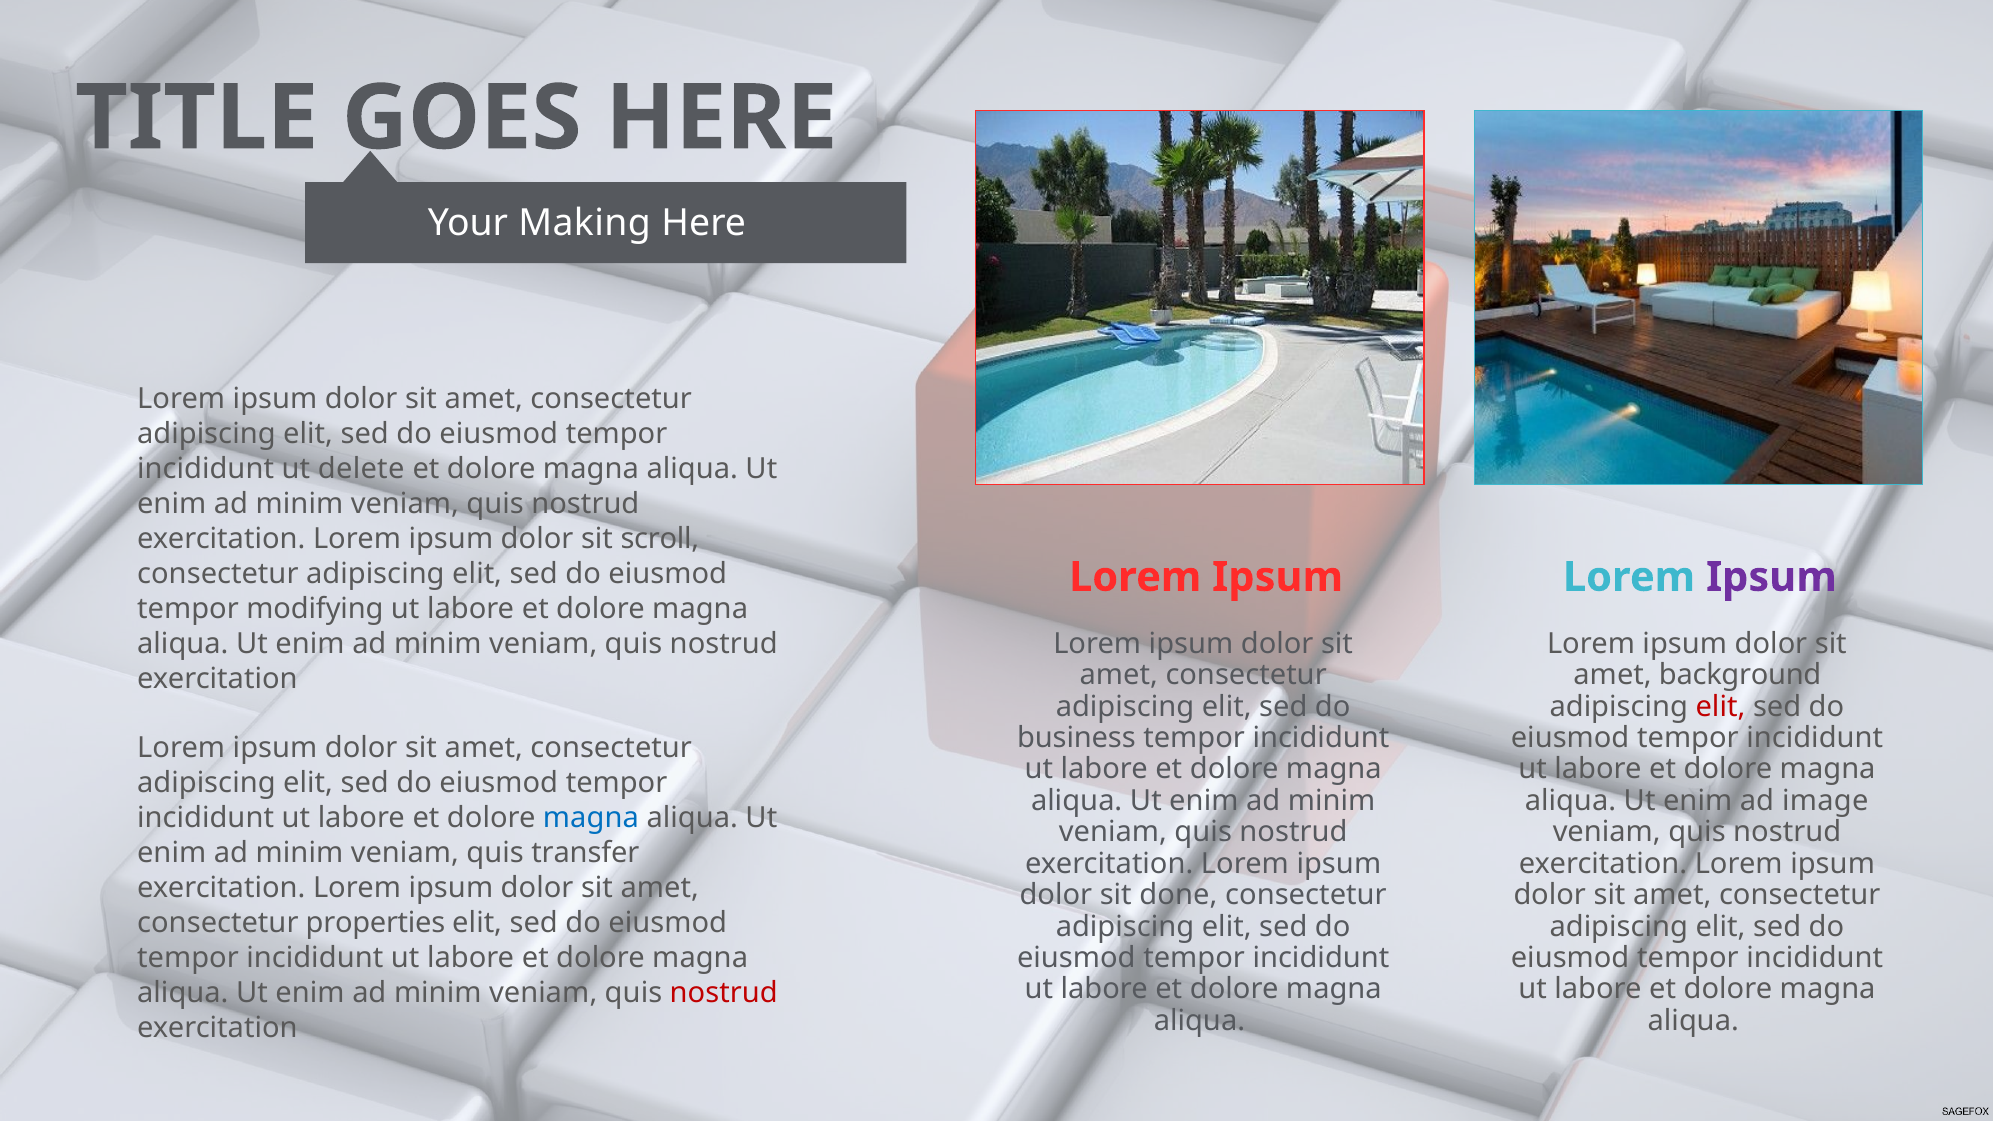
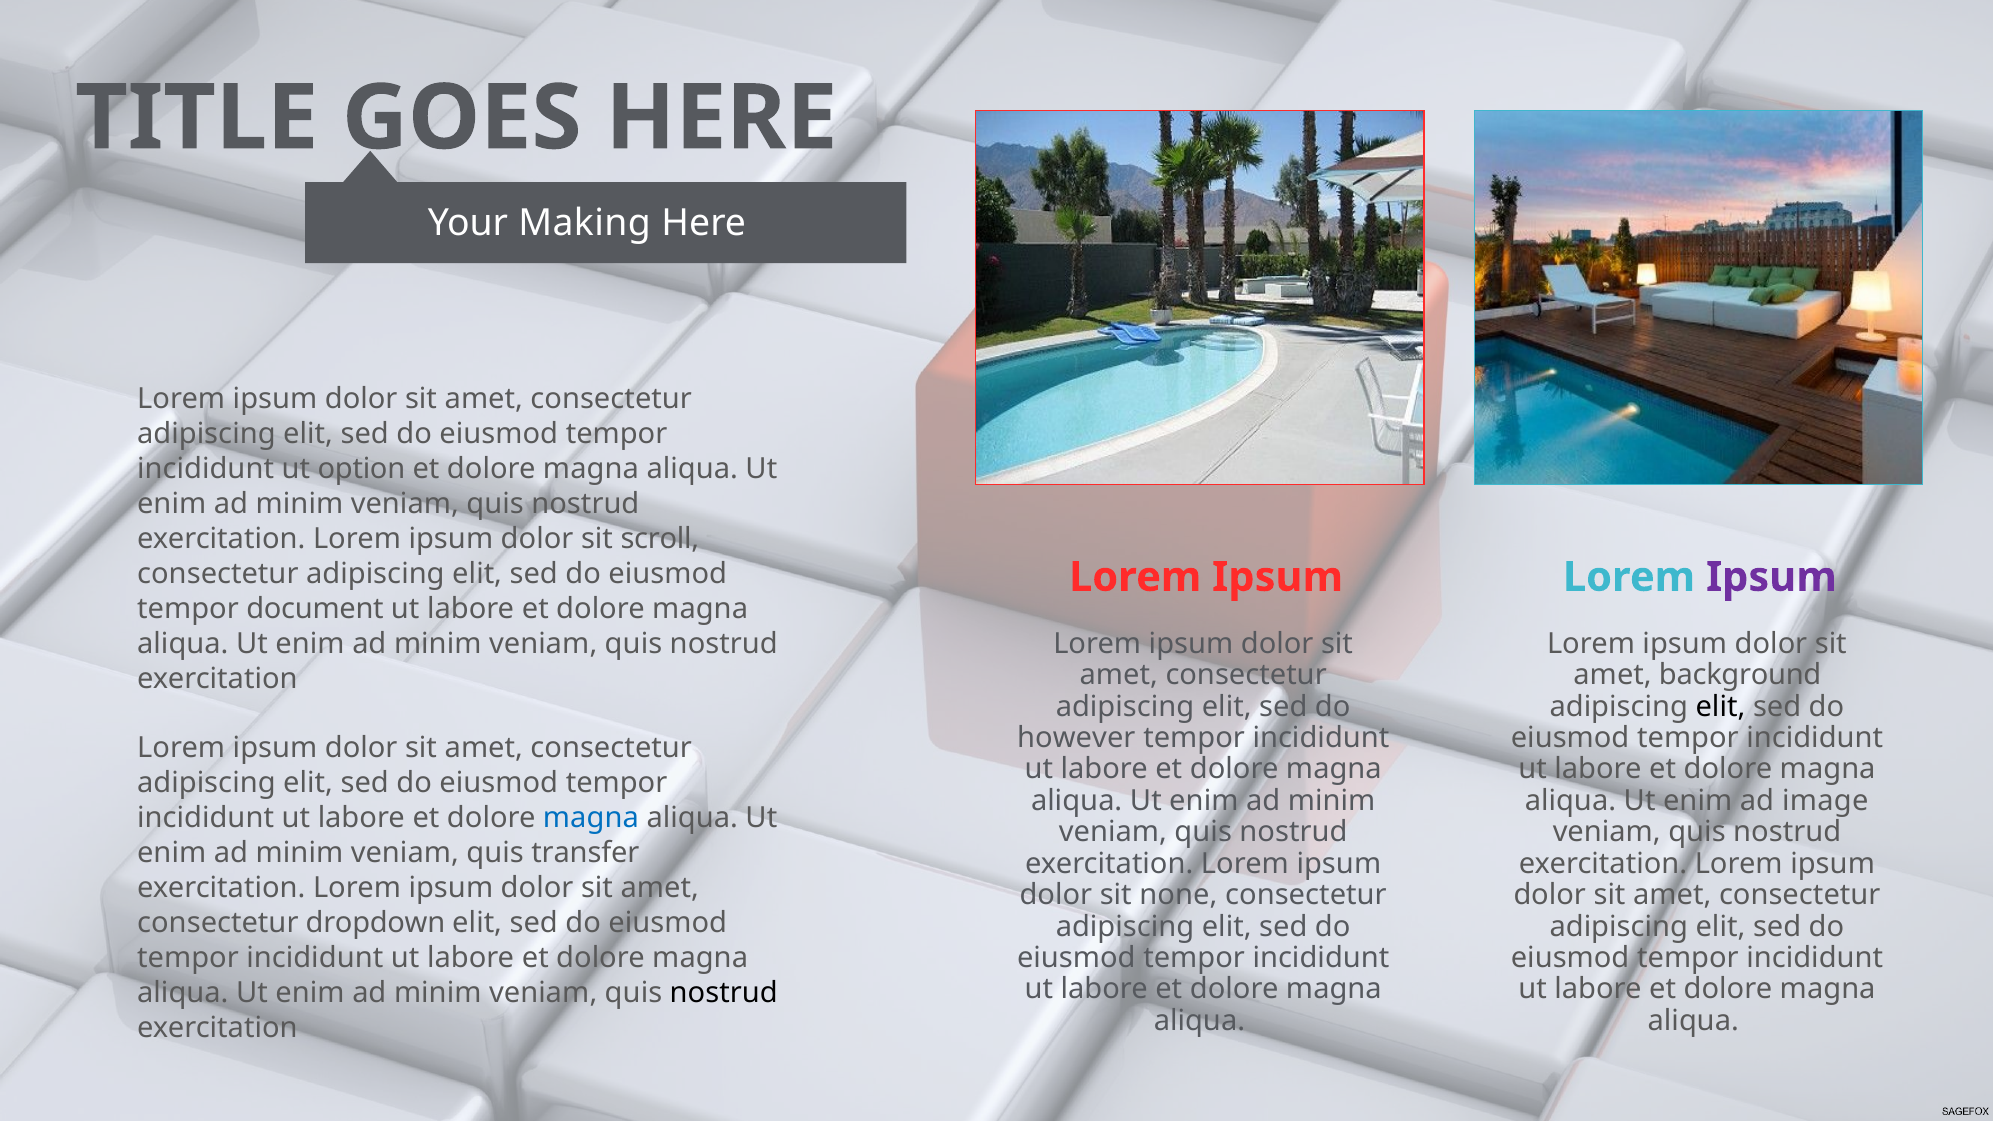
delete: delete -> option (361, 469)
modifying: modifying -> document (315, 609)
elit colour: red -> black (1720, 707)
business: business -> however (1076, 738)
done: done -> none (1178, 895)
properties: properties -> dropdown (375, 923)
nostrud colour: red -> black (724, 993)
